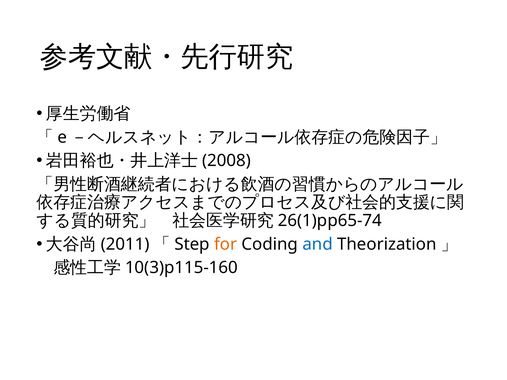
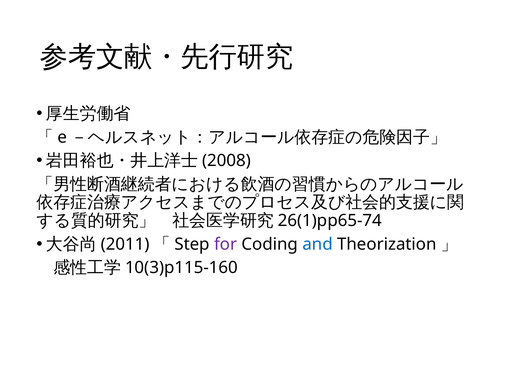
for colour: orange -> purple (226, 244)
